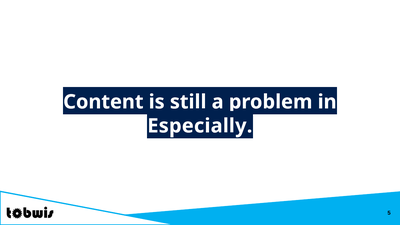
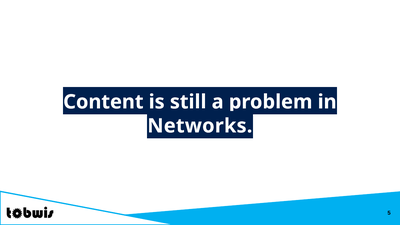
Especially: Especially -> Networks (200, 126)
